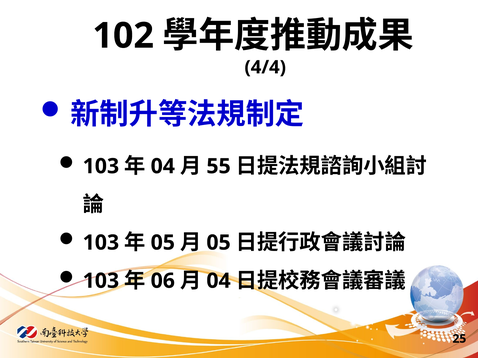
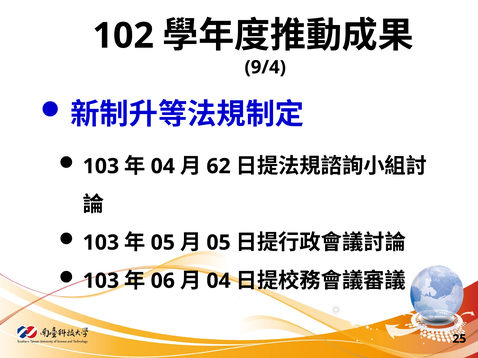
4/4: 4/4 -> 9/4 (265, 67)
55: 55 -> 62 (219, 166)
